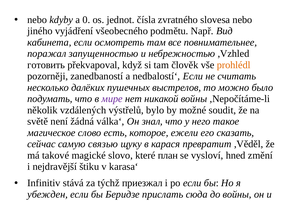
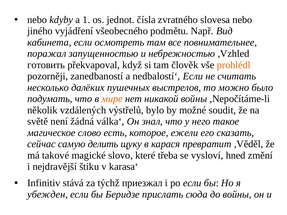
0: 0 -> 1 (86, 20)
мире colour: purple -> orange (112, 99)
связью: связью -> делить (103, 144)
план: план -> třeba (168, 155)
